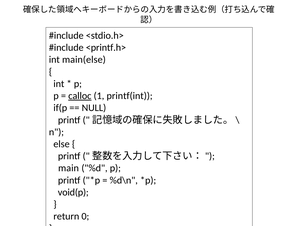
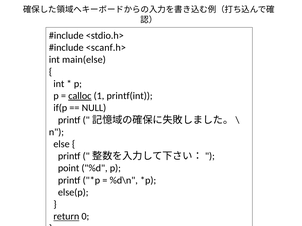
<printf.h>: <printf.h> -> <scanf.h> (106, 48)
main: main -> point (69, 169)
void(p: void(p -> else(p (73, 193)
return underline: none -> present (66, 217)
